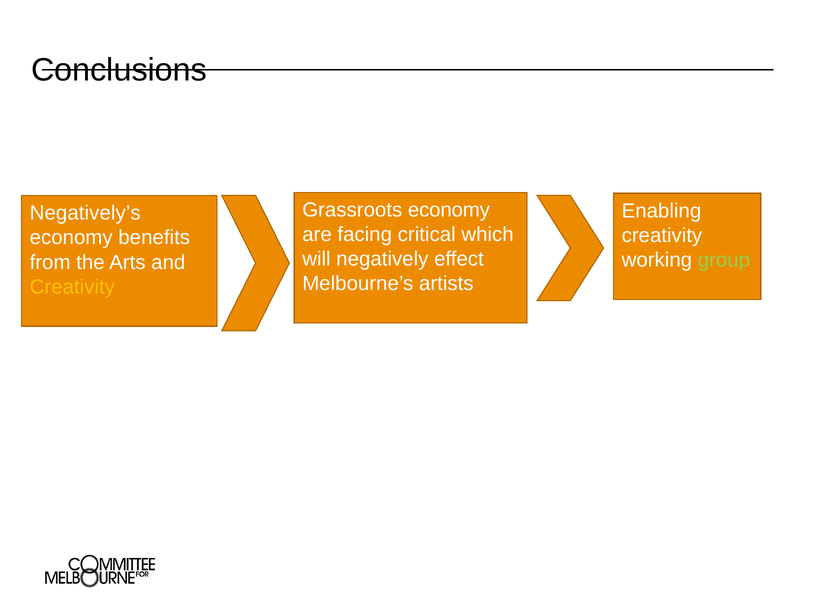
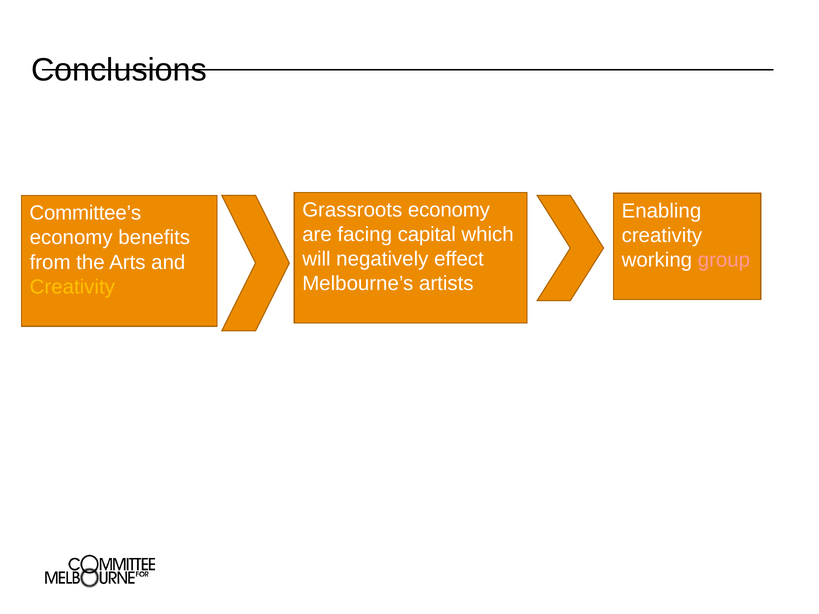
Negatively’s: Negatively’s -> Committee’s (85, 213)
critical: critical -> capital (427, 235)
group colour: light green -> pink (724, 260)
